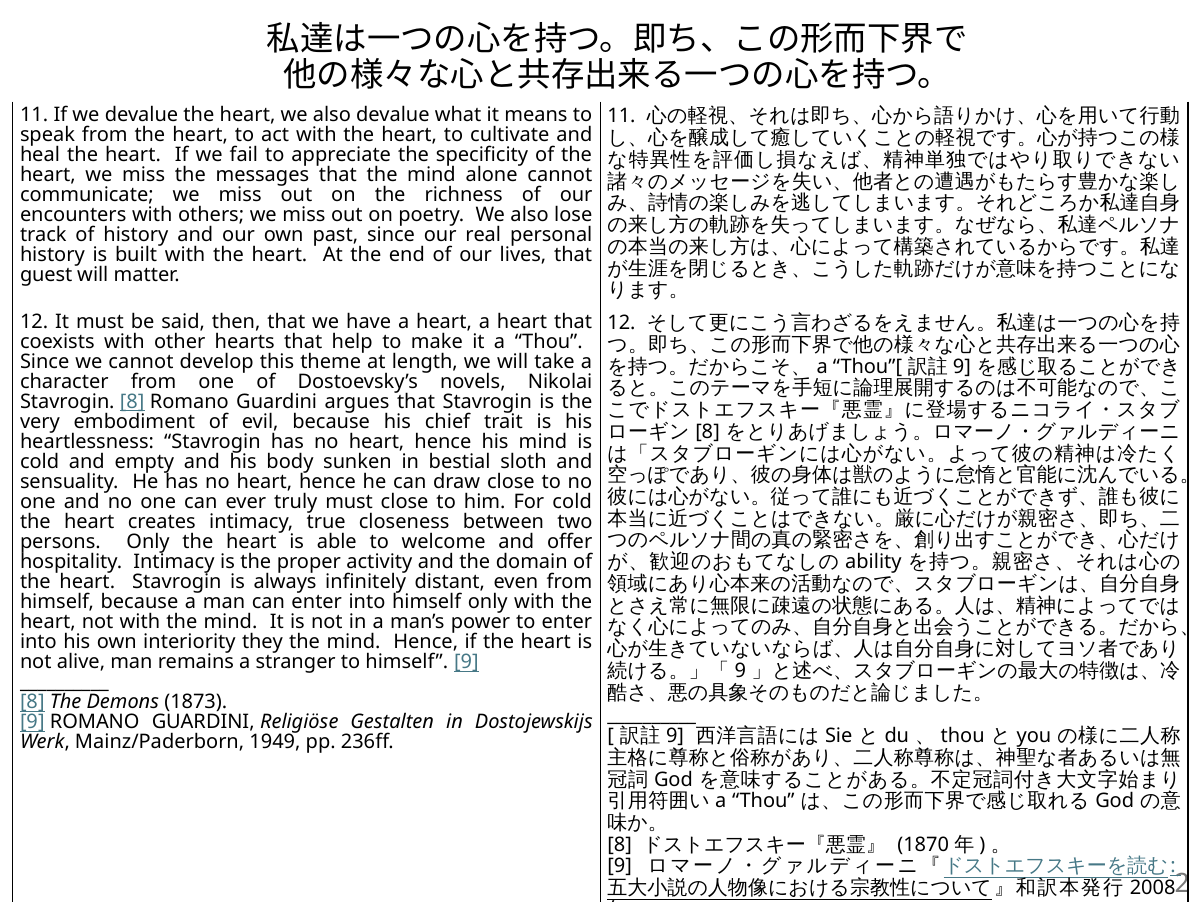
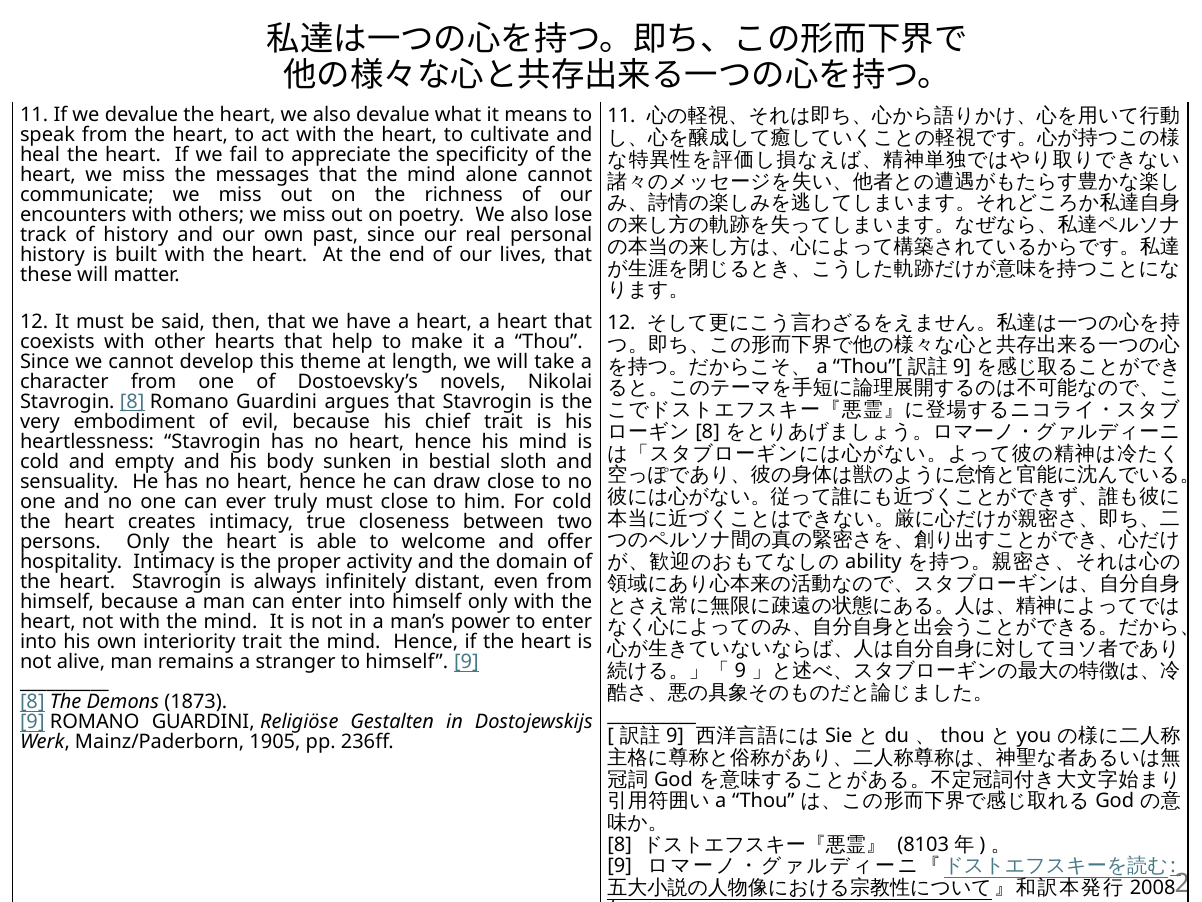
guest: guest -> these (46, 275)
interiority they: they -> trait (262, 642)
1949: 1949 -> 1905 (275, 742)
1870: 1870 -> 8103 (923, 844)
